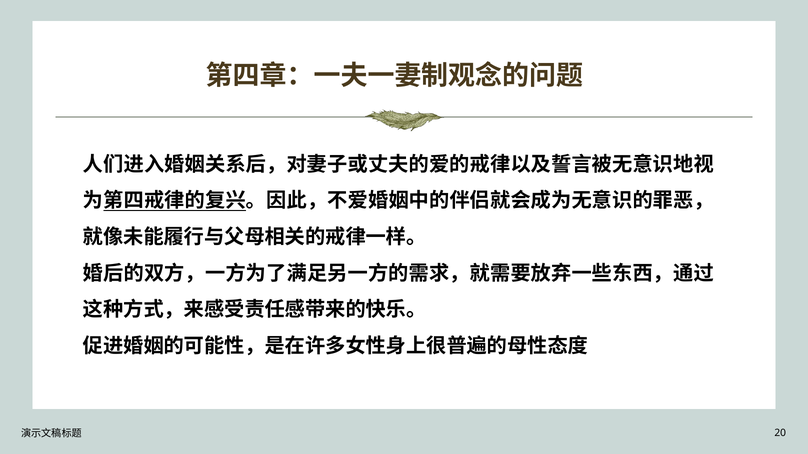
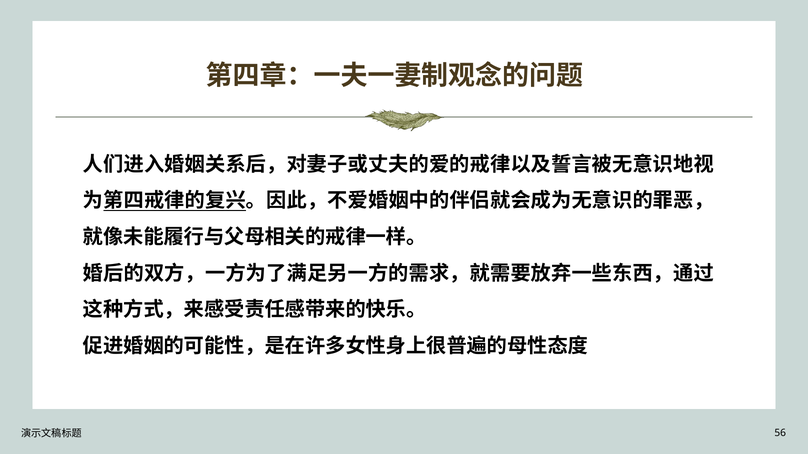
20: 20 -> 56 (780, 433)
